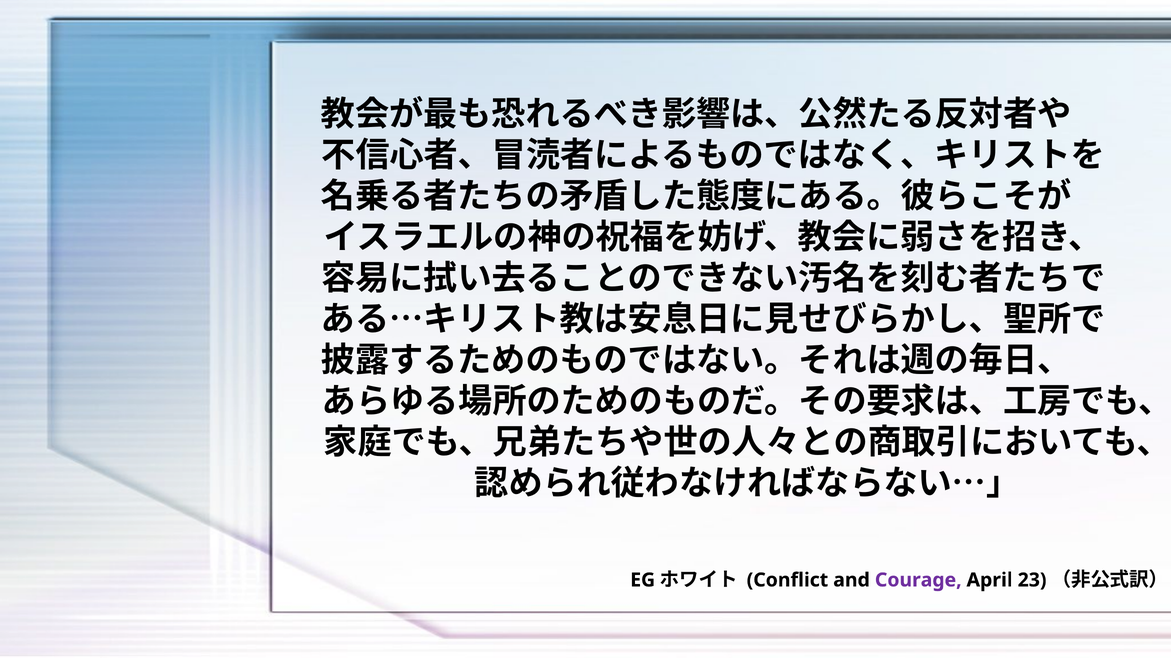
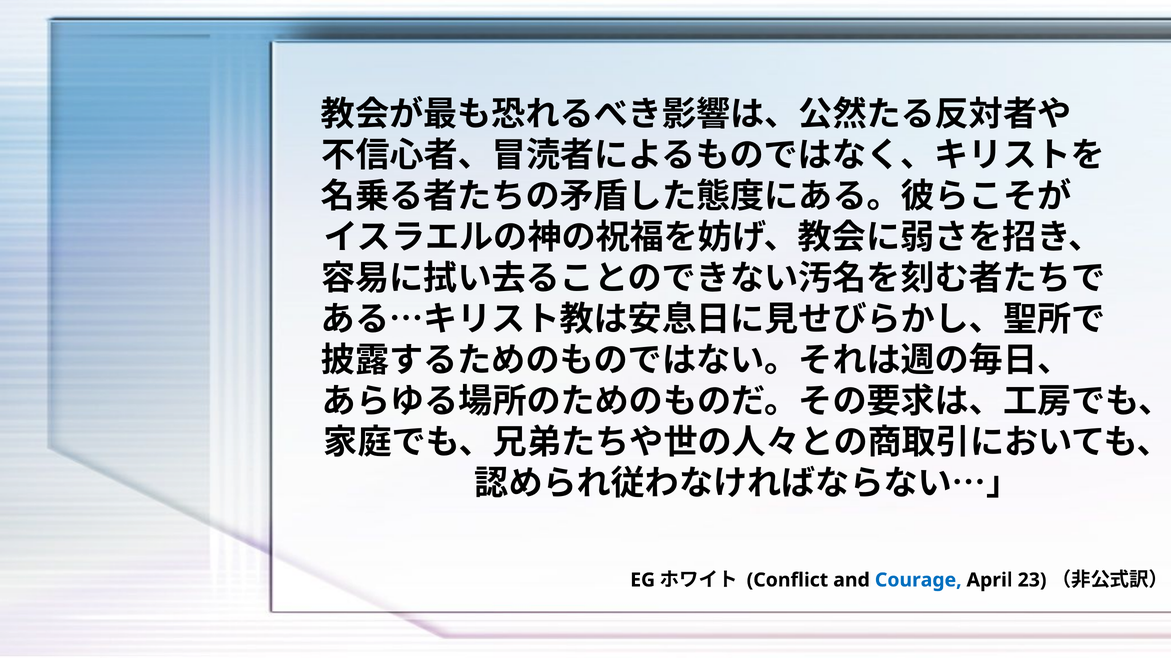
Courage colour: purple -> blue (918, 581)
